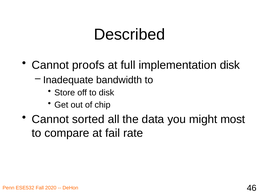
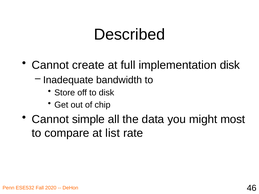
proofs: proofs -> create (88, 65)
sorted: sorted -> simple (88, 120)
fail: fail -> list (113, 133)
